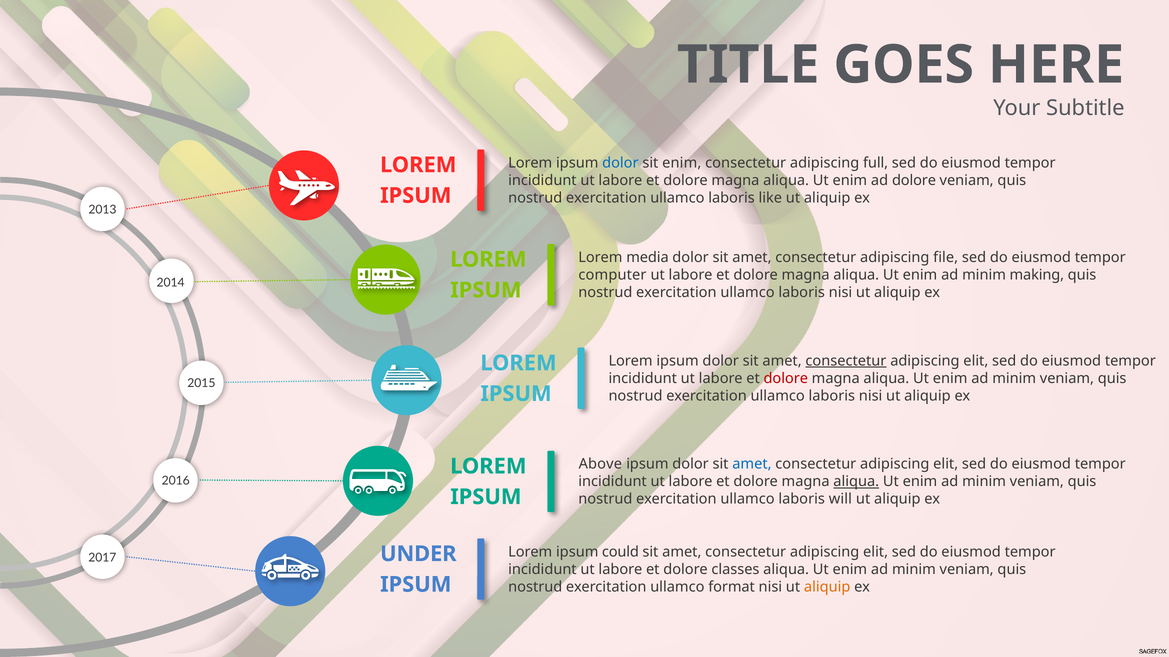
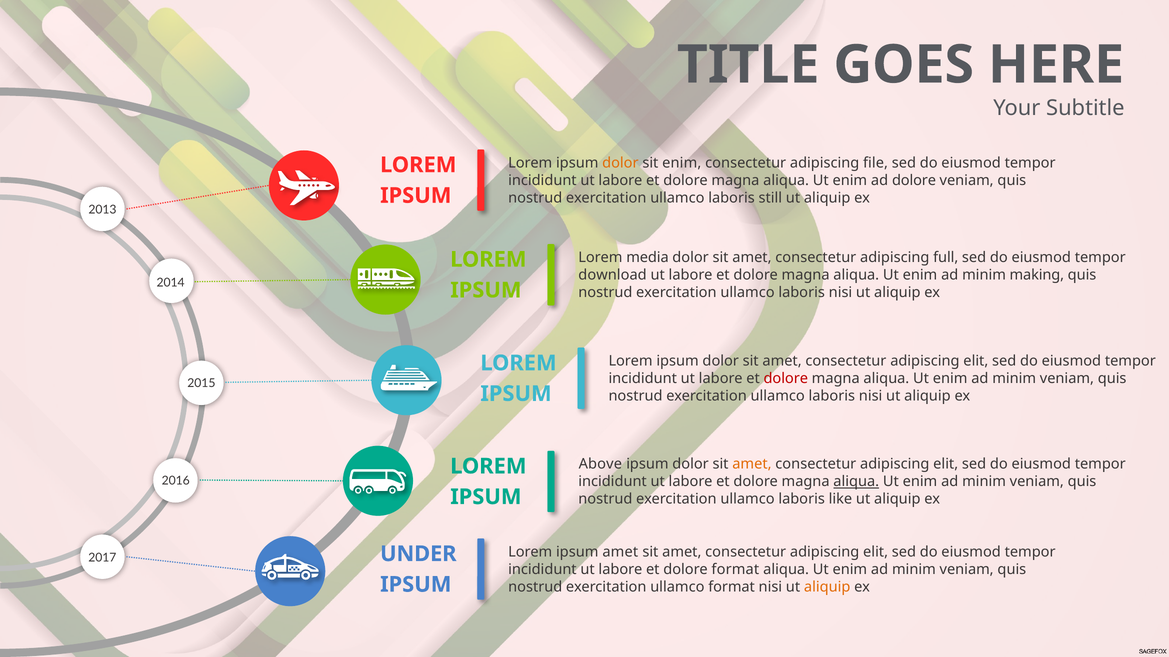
dolor colour: blue -> orange (620, 163)
full: full -> file (876, 163)
like: like -> still (770, 198)
file: file -> full (946, 258)
computer: computer -> download (613, 275)
consectetur underline: present -> none (846, 361)
amet colour: blue -> orange (752, 464)
will: will -> like (840, 500)
ipsum could: could -> amet (620, 552)
dolore classes: classes -> format (735, 570)
